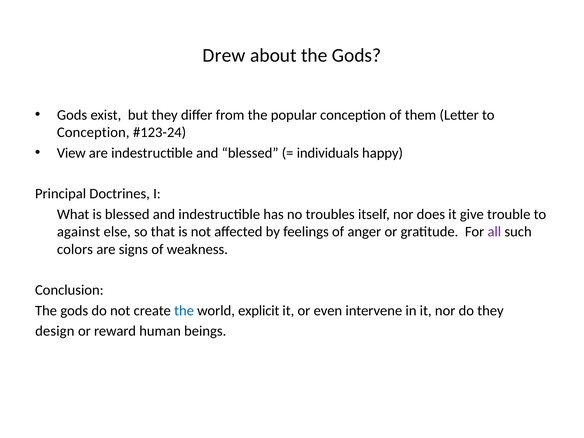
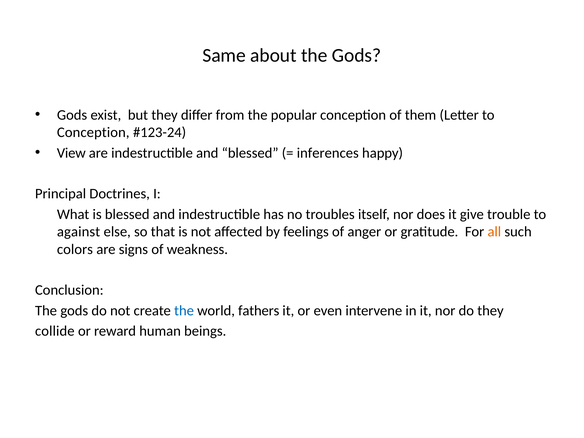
Drew: Drew -> Same (224, 55)
individuals: individuals -> inferences (328, 153)
all colour: purple -> orange (494, 232)
explicit: explicit -> fathers (259, 311)
design: design -> collide (55, 331)
